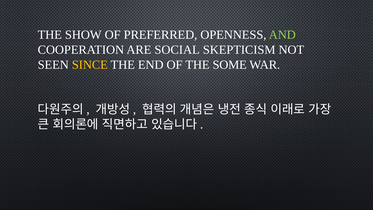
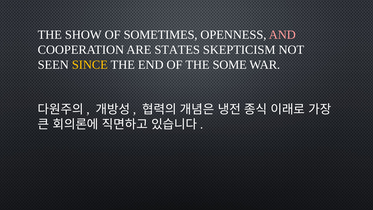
PREFERRED: PREFERRED -> SOMETIMES (161, 35)
AND colour: light green -> pink (282, 35)
SOCIAL: SOCIAL -> STATES (177, 50)
